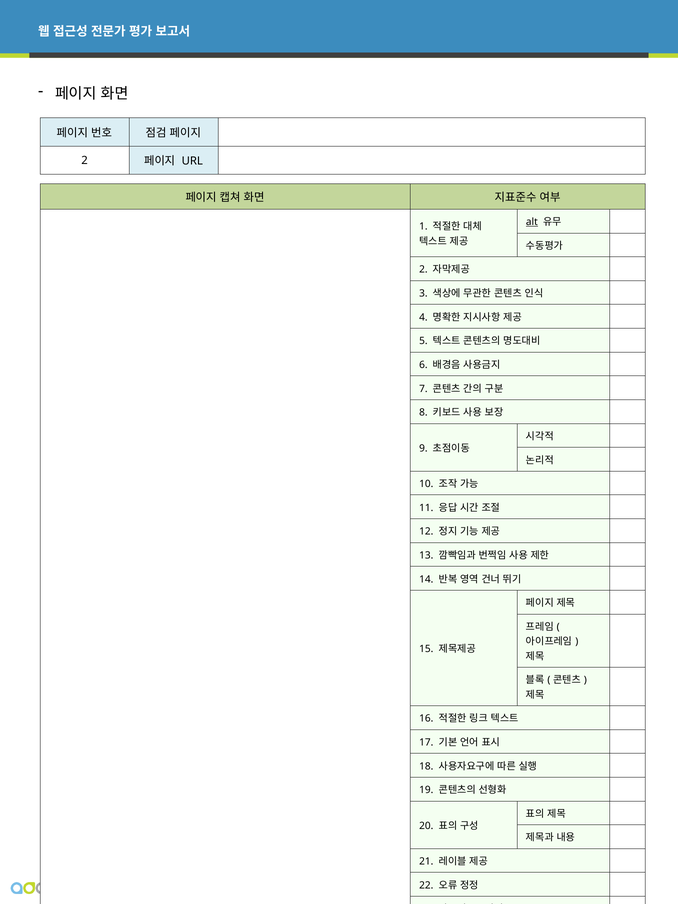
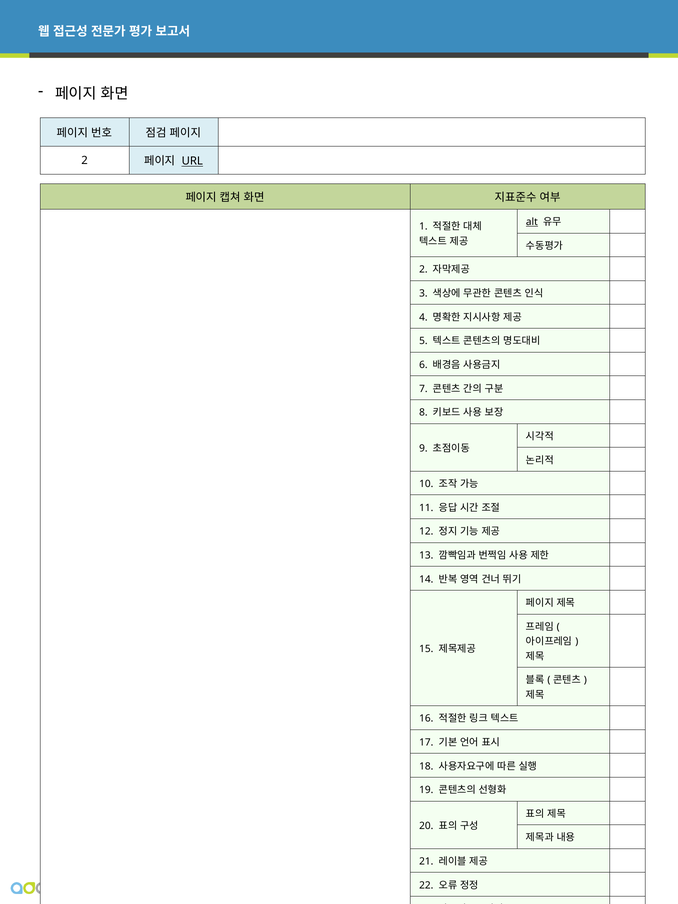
URL underline: none -> present (192, 161)
